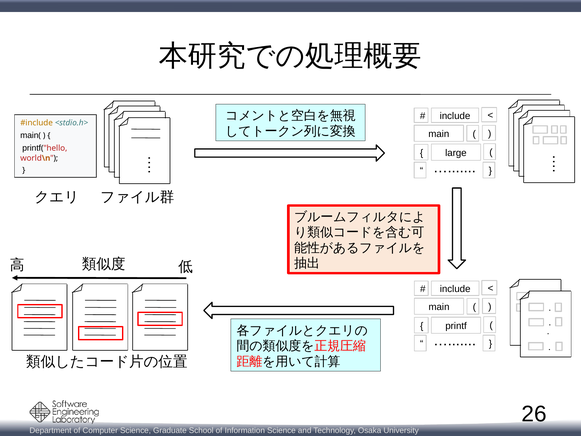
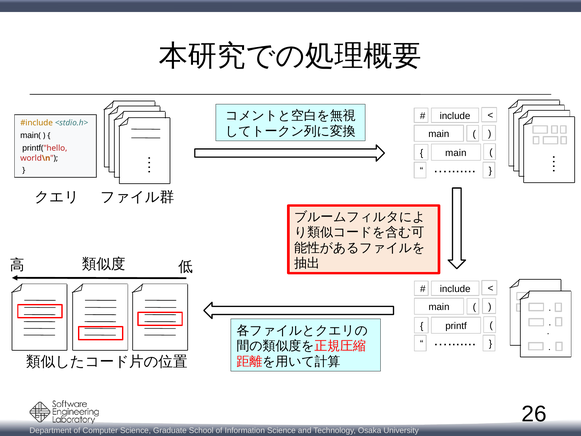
large: large -> main (456, 153)
